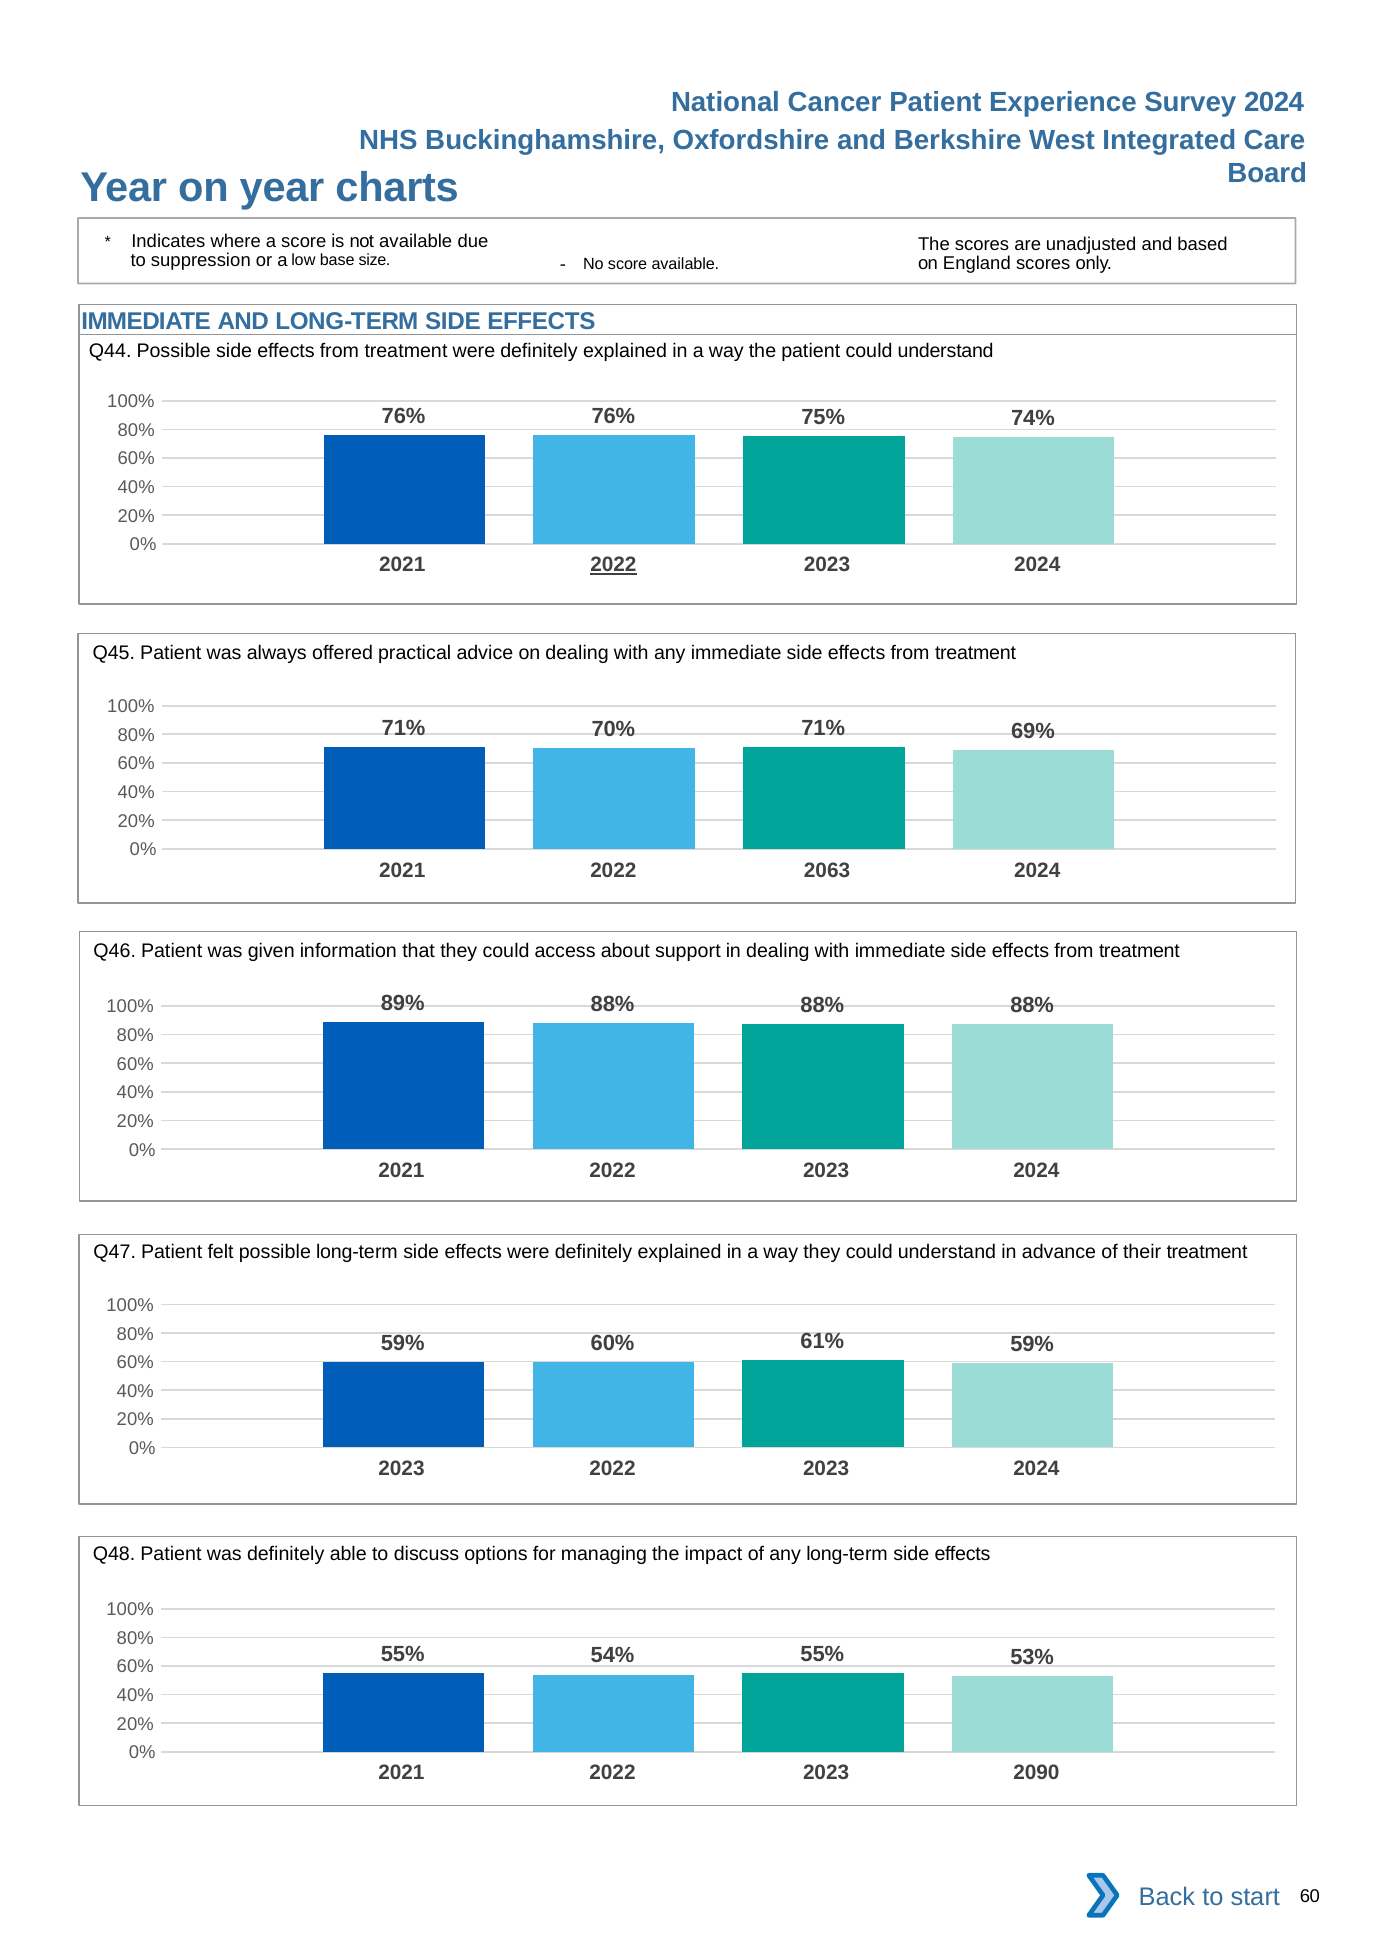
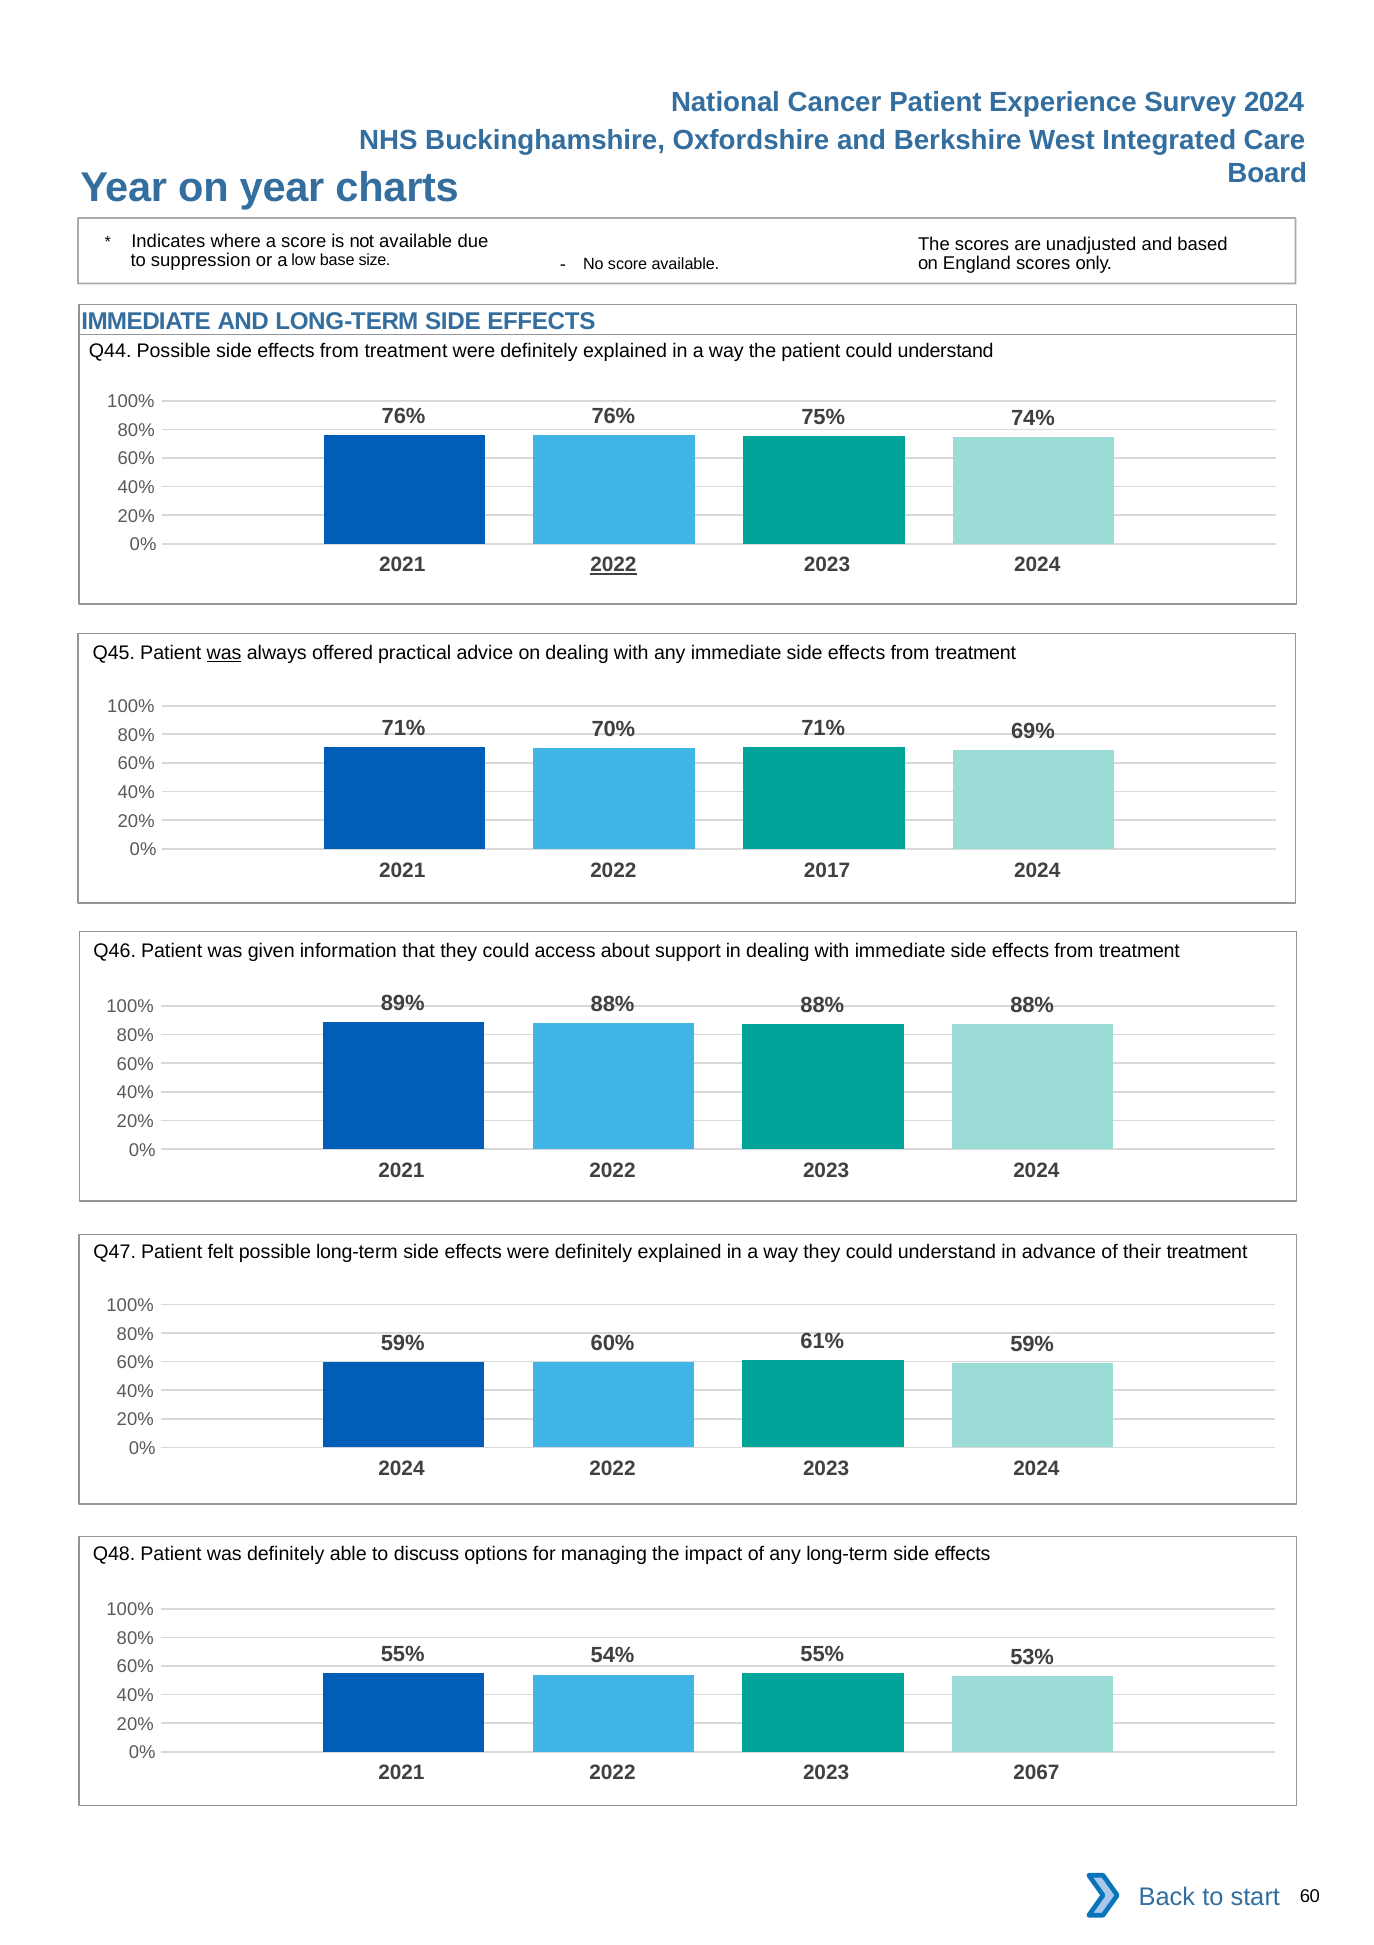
was underline: none -> present (224, 653)
2063: 2063 -> 2017 (827, 870)
2023: 2023 -> 2024 (401, 1468)
2090: 2090 -> 2067 (1036, 1772)
